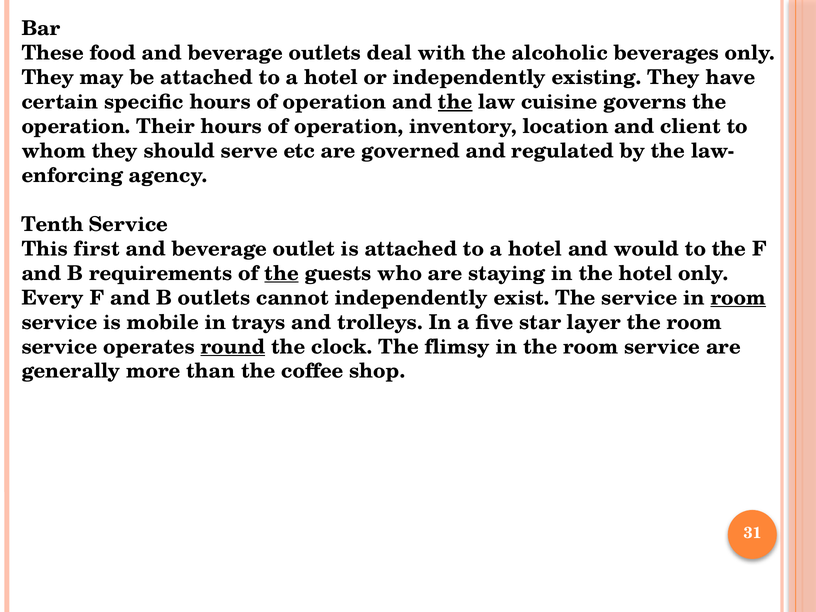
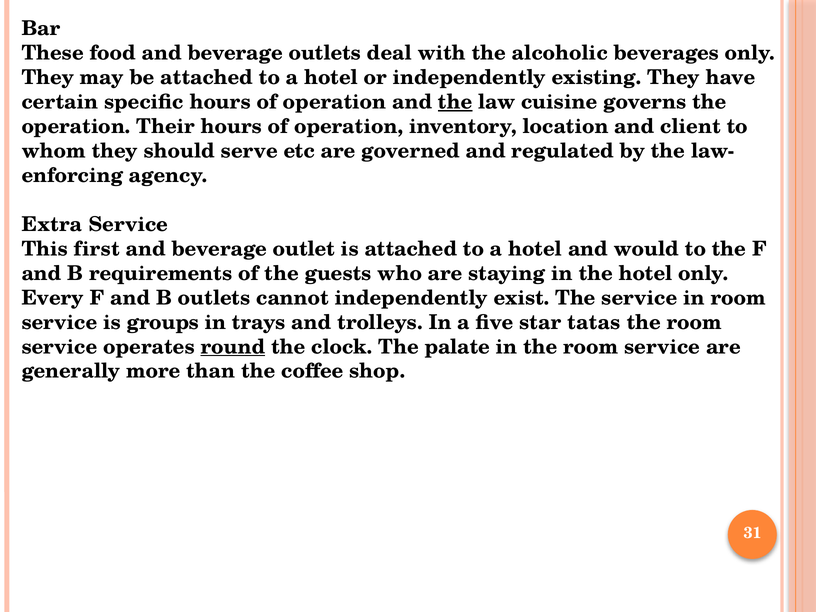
Tenth: Tenth -> Extra (52, 224)
the underline: present -> none (282, 273)
room underline: present -> none (738, 298)
mobile: mobile -> groups (163, 322)
layer: layer -> tatas (594, 322)
flimsy: flimsy -> palate (457, 347)
